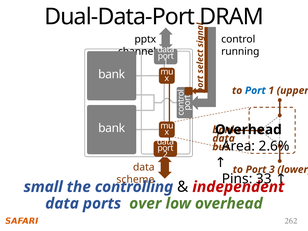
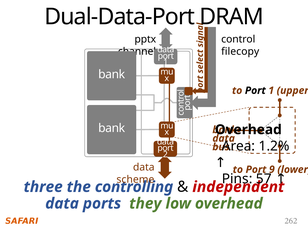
running: running -> filecopy (240, 52)
Port colour: blue -> black (255, 91)
2.6%: 2.6% -> 1.2% (274, 146)
3: 3 -> 9 (272, 170)
33: 33 -> 57 (264, 179)
small: small -> three (43, 187)
over: over -> they (145, 203)
